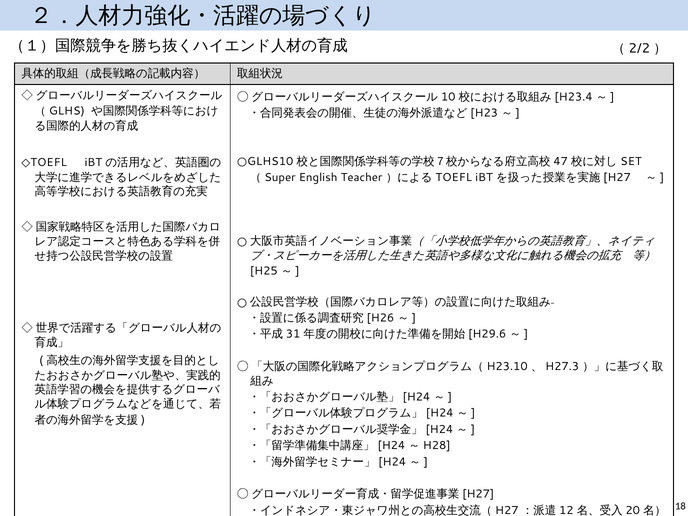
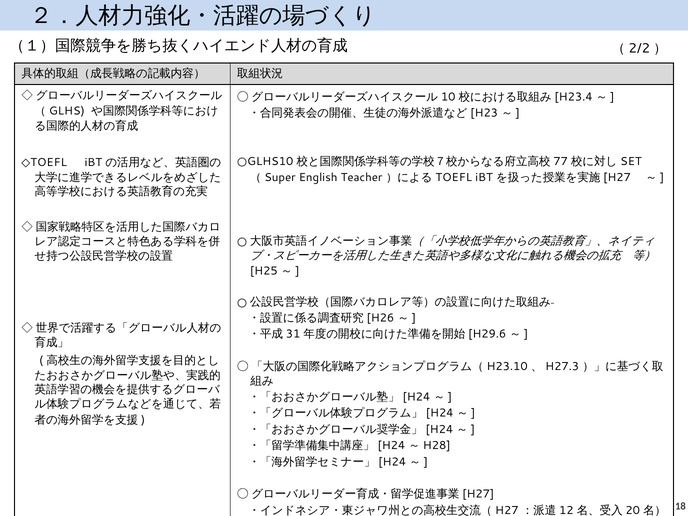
47: 47 -> 77 (561, 161)
